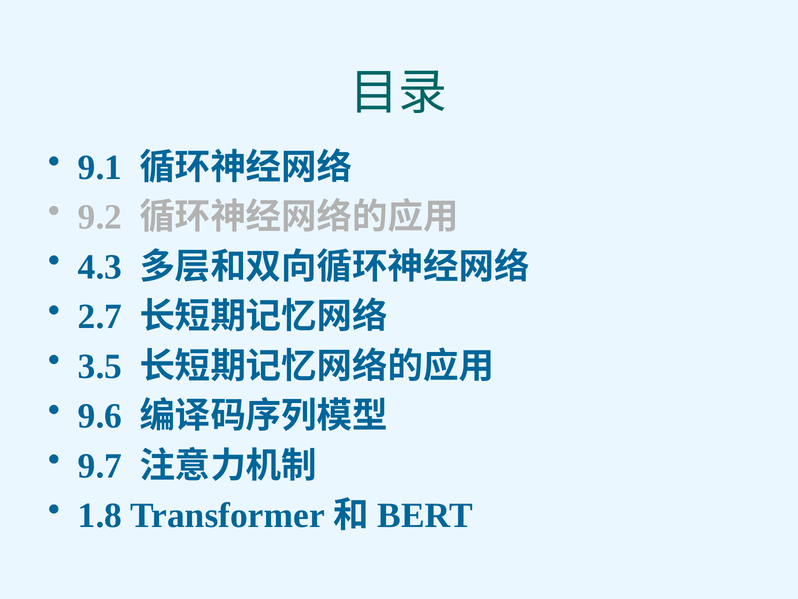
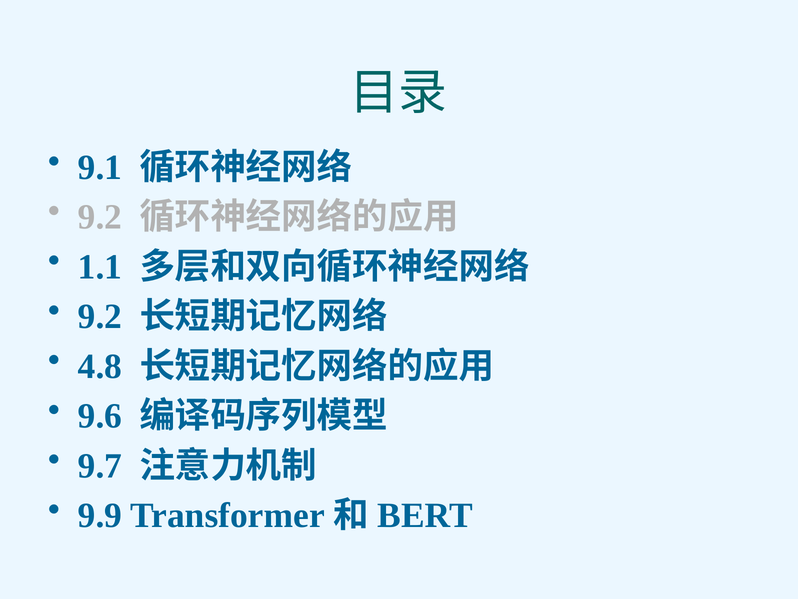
4.3: 4.3 -> 1.1 (100, 267)
2.7: 2.7 -> 9.2 (100, 316)
3.5: 3.5 -> 4.8 (100, 366)
1.8: 1.8 -> 9.9 (100, 515)
